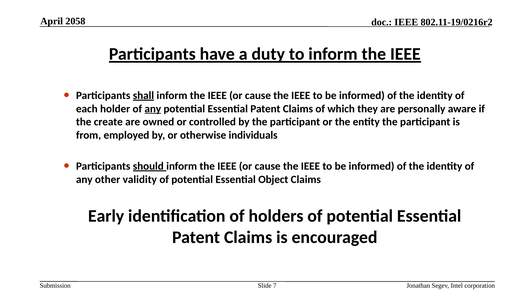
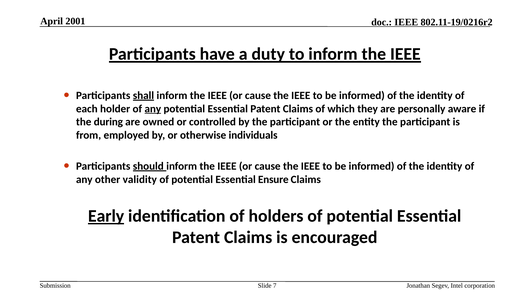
2058: 2058 -> 2001 (75, 21)
create: create -> during (108, 122)
Object: Object -> Ensure (273, 179)
Early underline: none -> present (106, 216)
